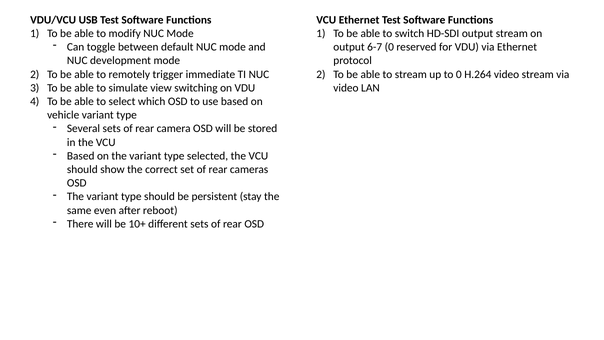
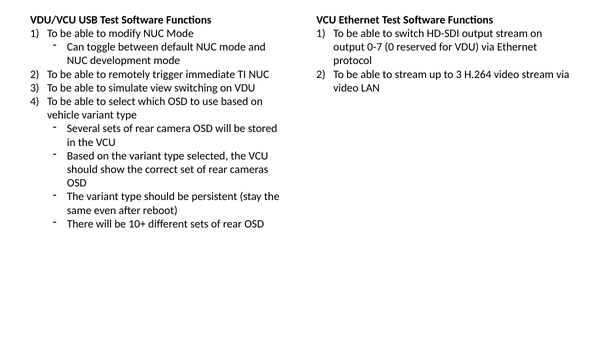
6-7: 6-7 -> 0-7 (375, 47)
to 0: 0 -> 3 (459, 74)
